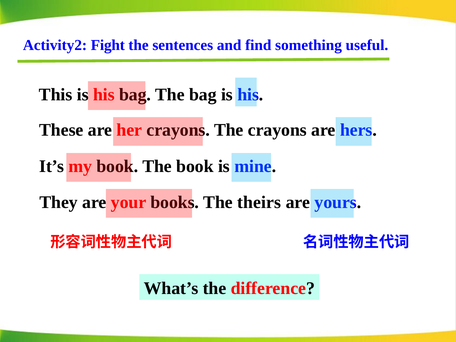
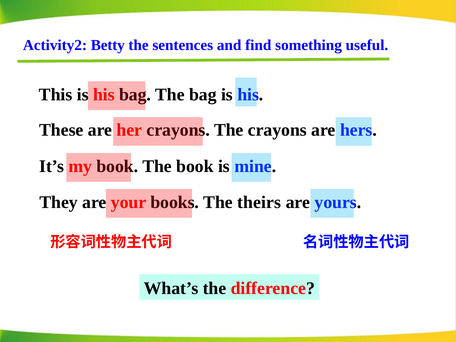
Fight: Fight -> Betty (108, 45)
